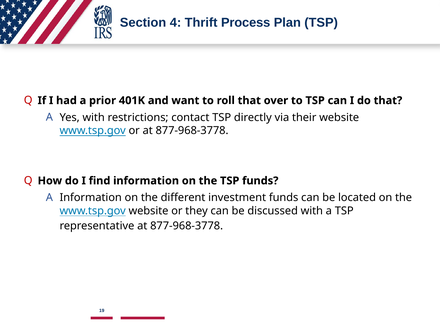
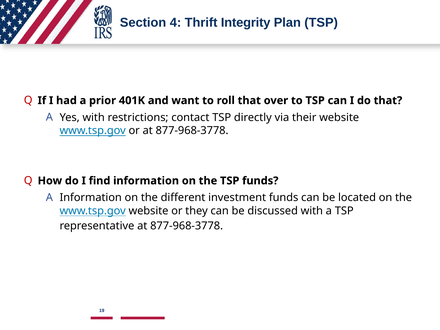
Process: Process -> Integrity (246, 23)
